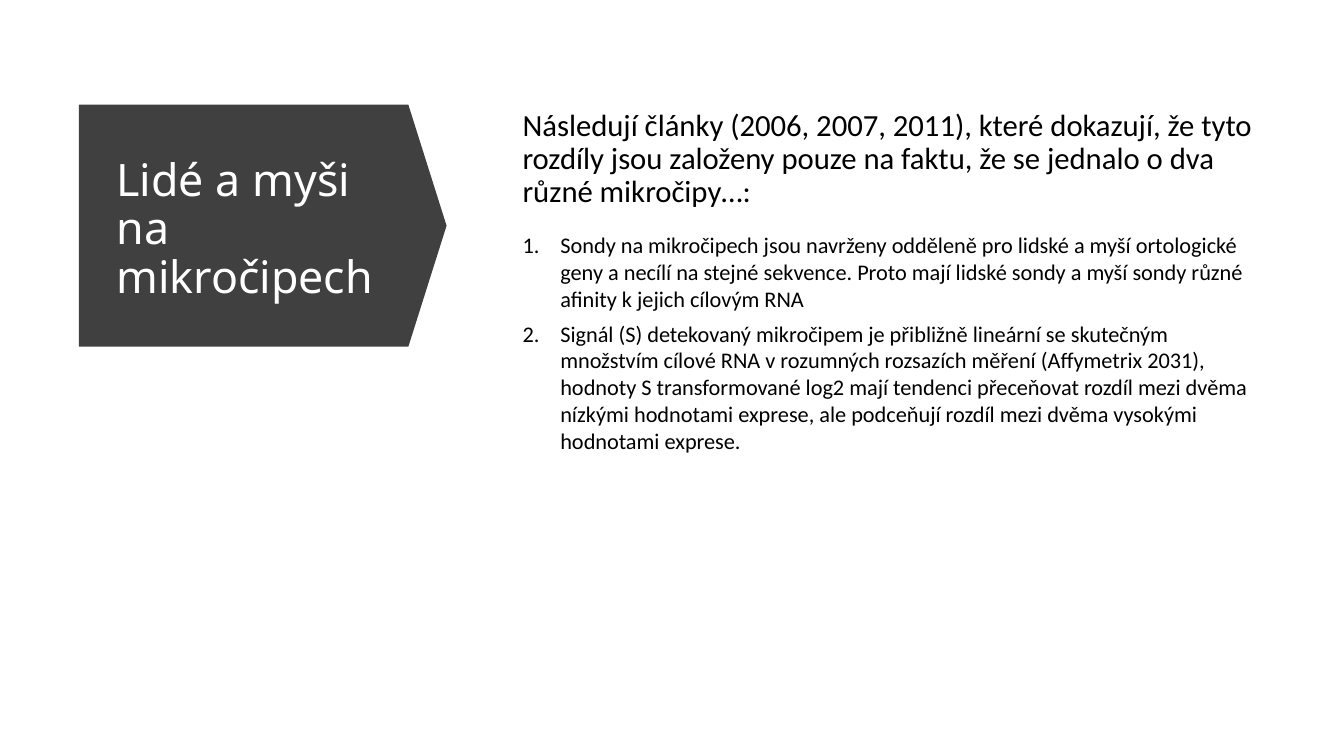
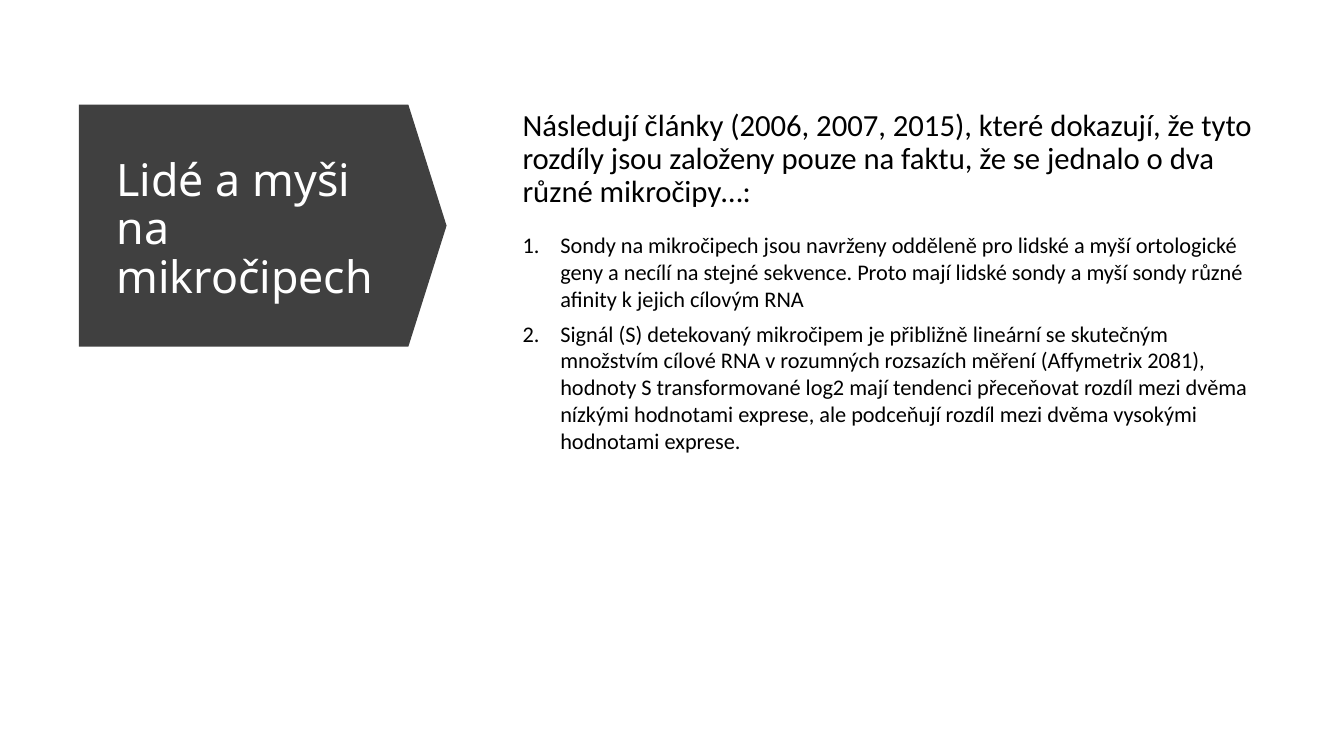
2011: 2011 -> 2015 (932, 126)
2031: 2031 -> 2081 (1176, 362)
